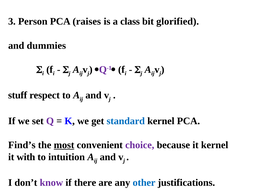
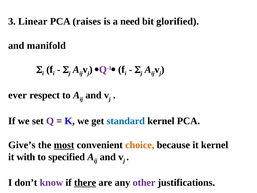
Person: Person -> Linear (33, 21)
class: class -> need (130, 21)
dummies: dummies -> manifold (46, 45)
stuff: stuff -> ever (18, 95)
Find’s: Find’s -> Give’s (22, 145)
choice colour: purple -> orange (140, 145)
intuition: intuition -> specified (67, 157)
there underline: none -> present (85, 182)
other colour: blue -> purple (144, 182)
